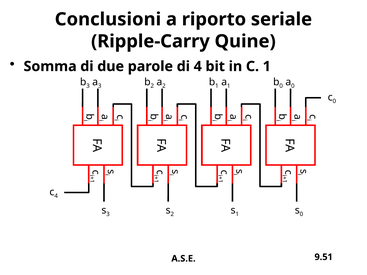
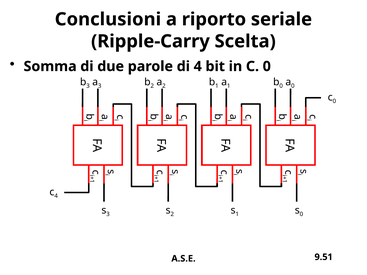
Quine: Quine -> Scelta (245, 41)
in C 1: 1 -> 0 (267, 66)
